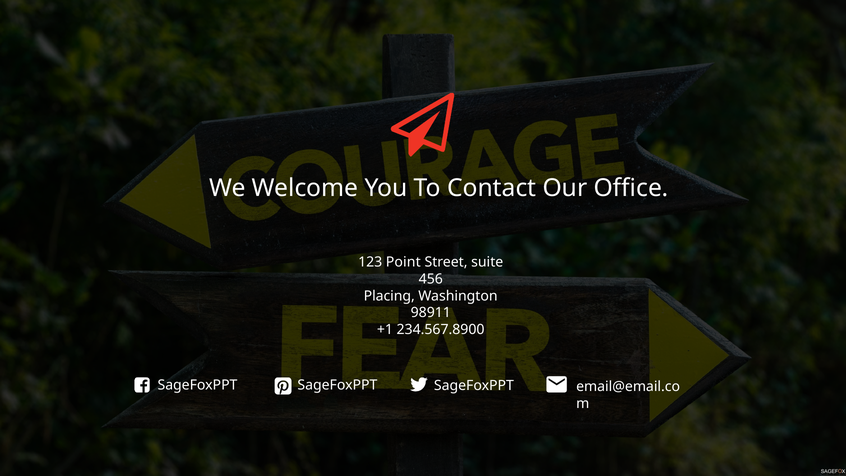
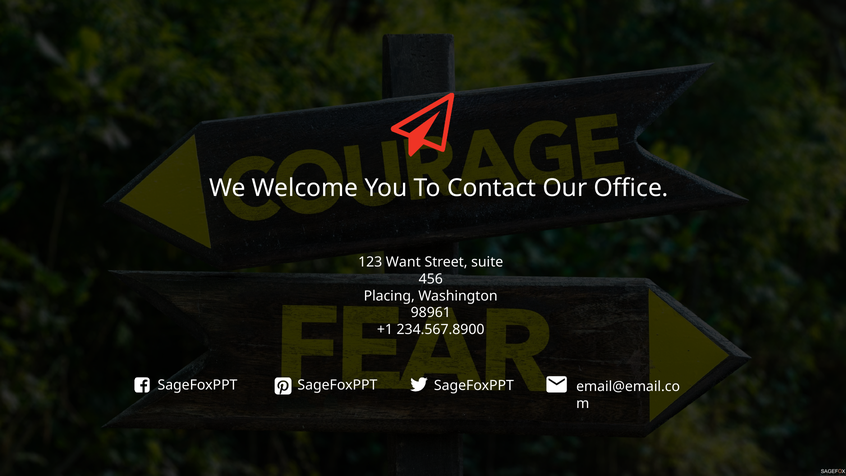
Point: Point -> Want (403, 262)
98911: 98911 -> 98961 (431, 313)
